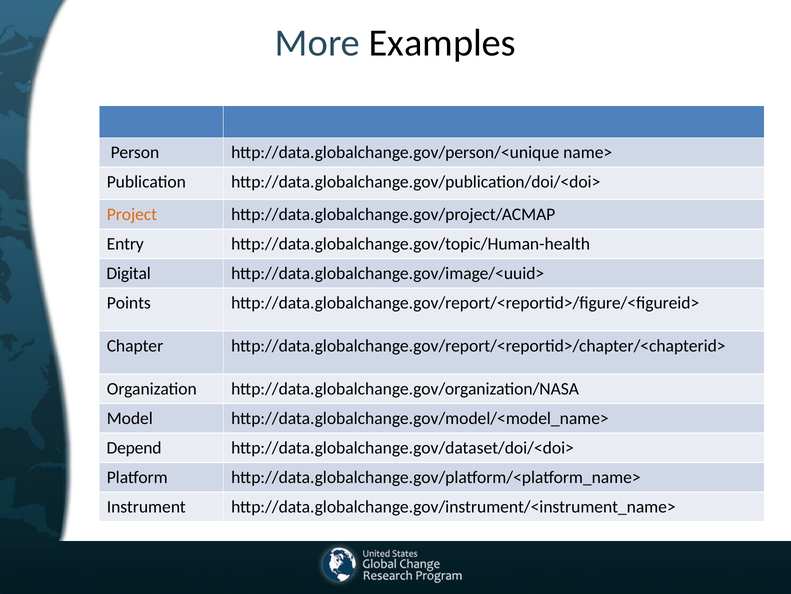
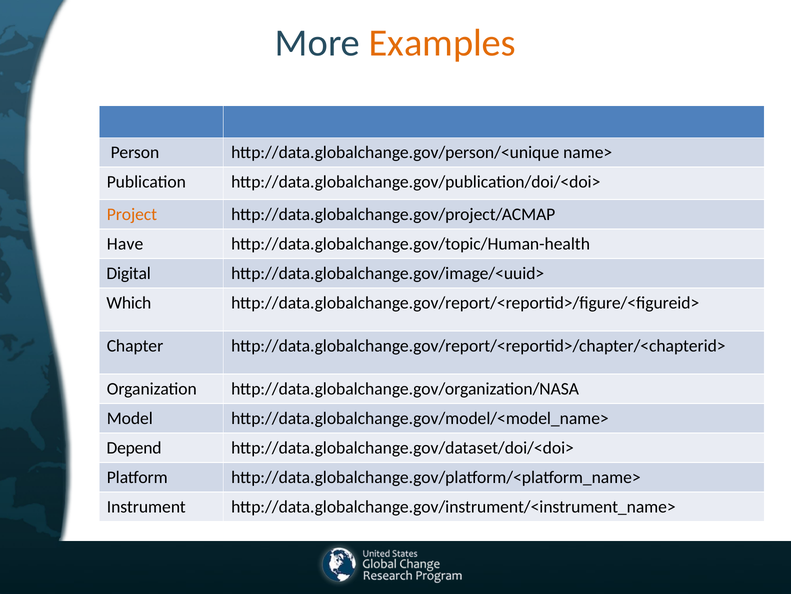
Examples colour: black -> orange (442, 43)
Entry: Entry -> Have (125, 244)
Points: Points -> Which (129, 303)
